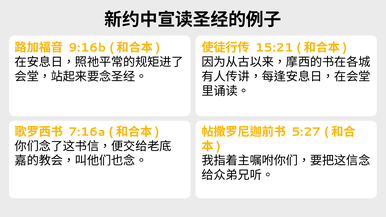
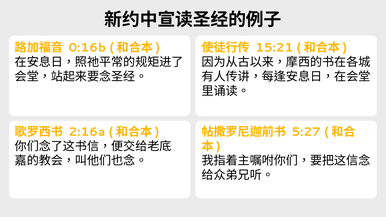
9:16b: 9:16b -> 0:16b (87, 48)
7:16a: 7:16a -> 2:16a (87, 132)
